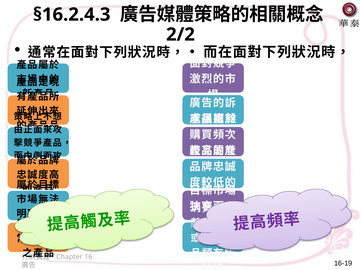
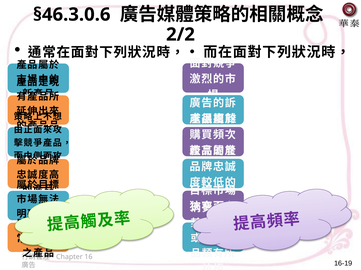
§16.2.4.3: §16.2.4.3 -> §46.3.0.6 (72, 15)
